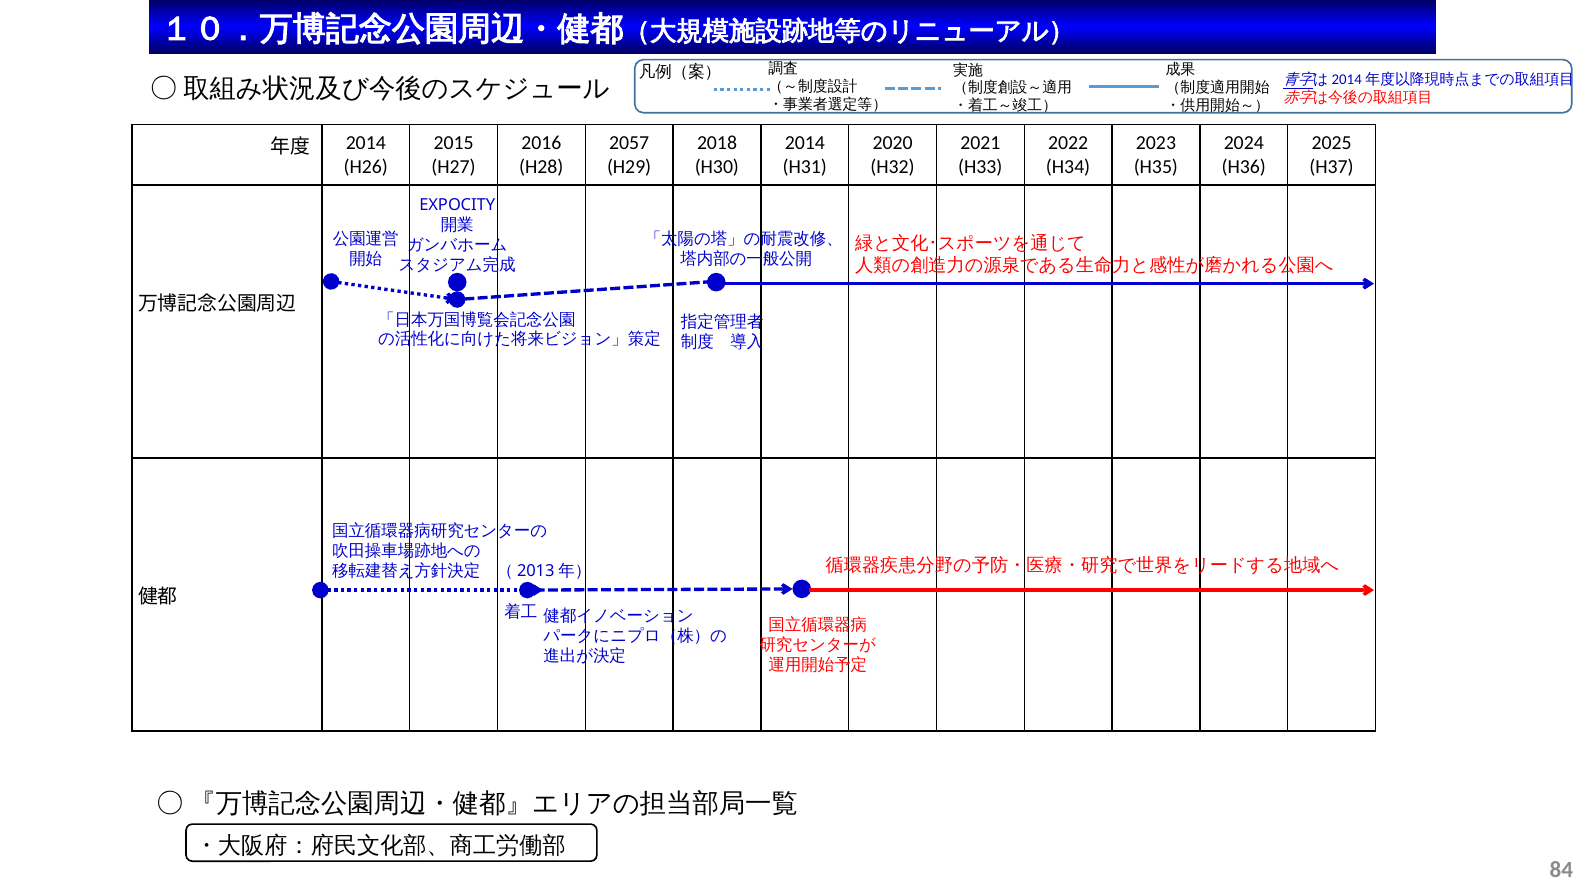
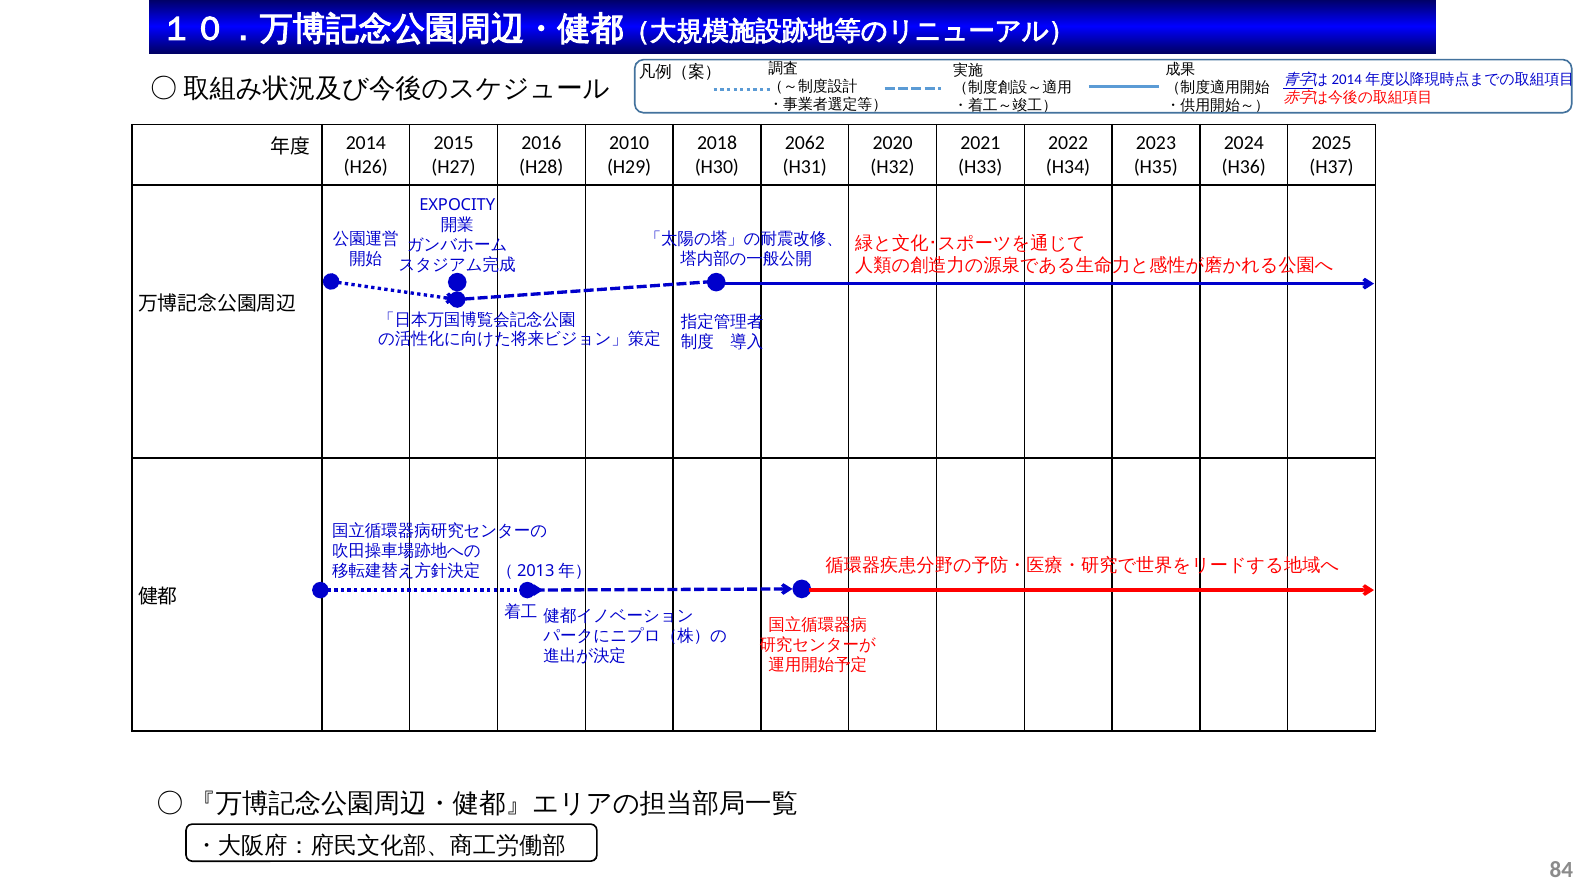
2057: 2057 -> 2010 (629, 143)
2014: 2014 -> 2062 (805, 143)
